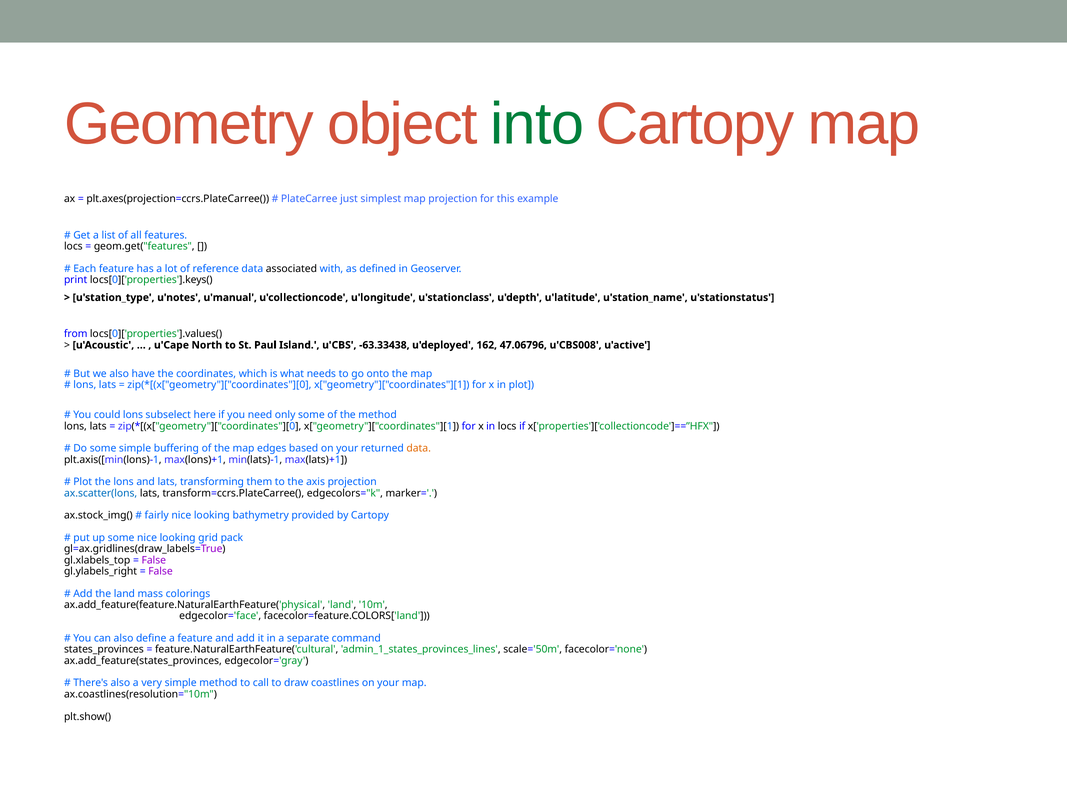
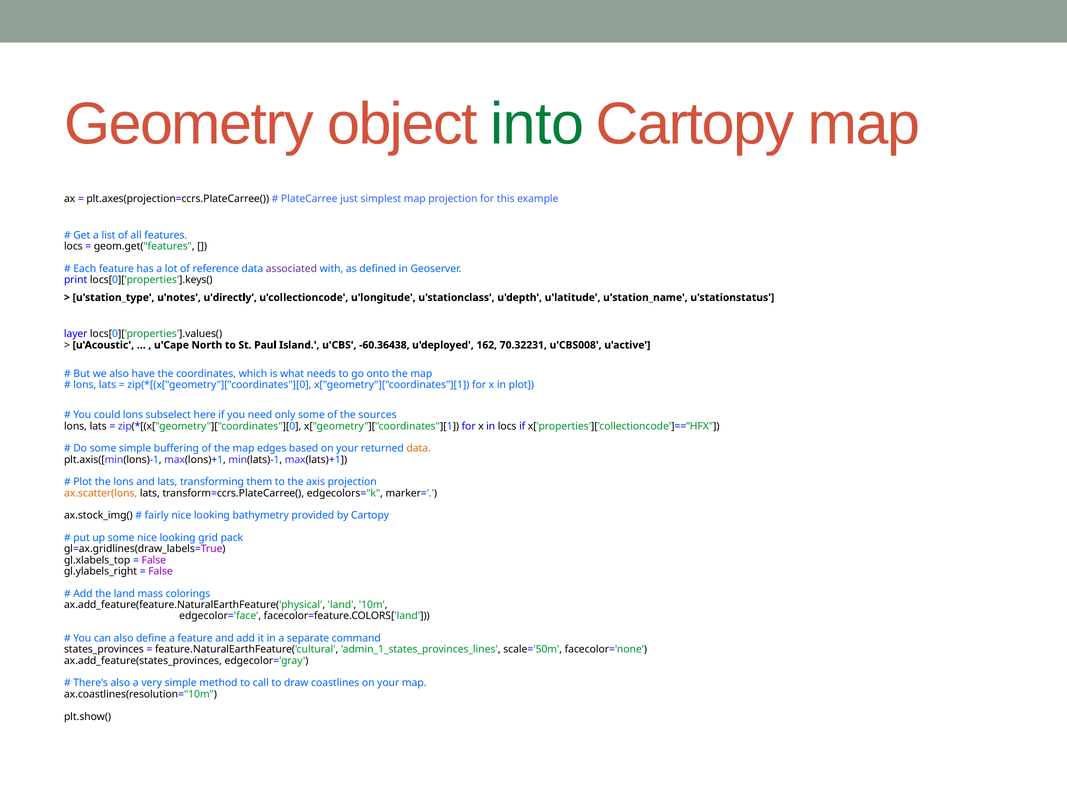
associated colour: black -> purple (291, 269)
u'manual: u'manual -> u'directly (230, 298)
from: from -> layer (76, 334)
-63.33438: -63.33438 -> -60.36438 (384, 345)
47.06796: 47.06796 -> 70.32231 (523, 345)
the method: method -> sources (378, 415)
ax.scatter(lons colour: blue -> orange (101, 493)
